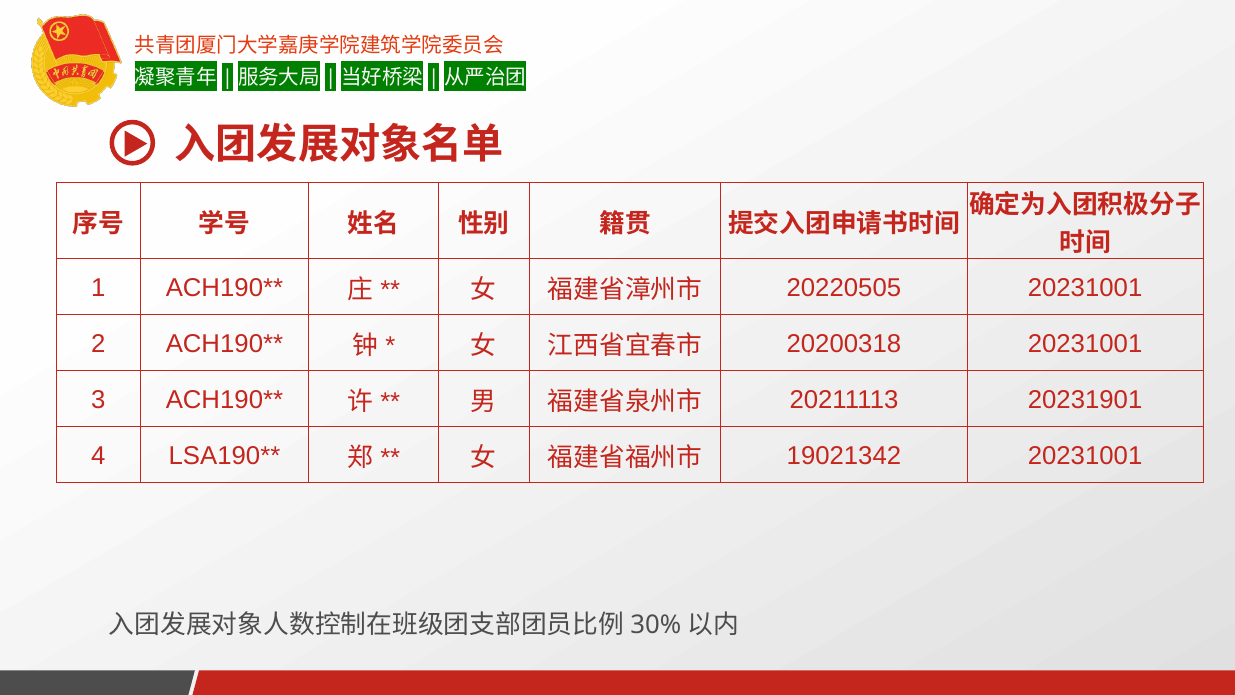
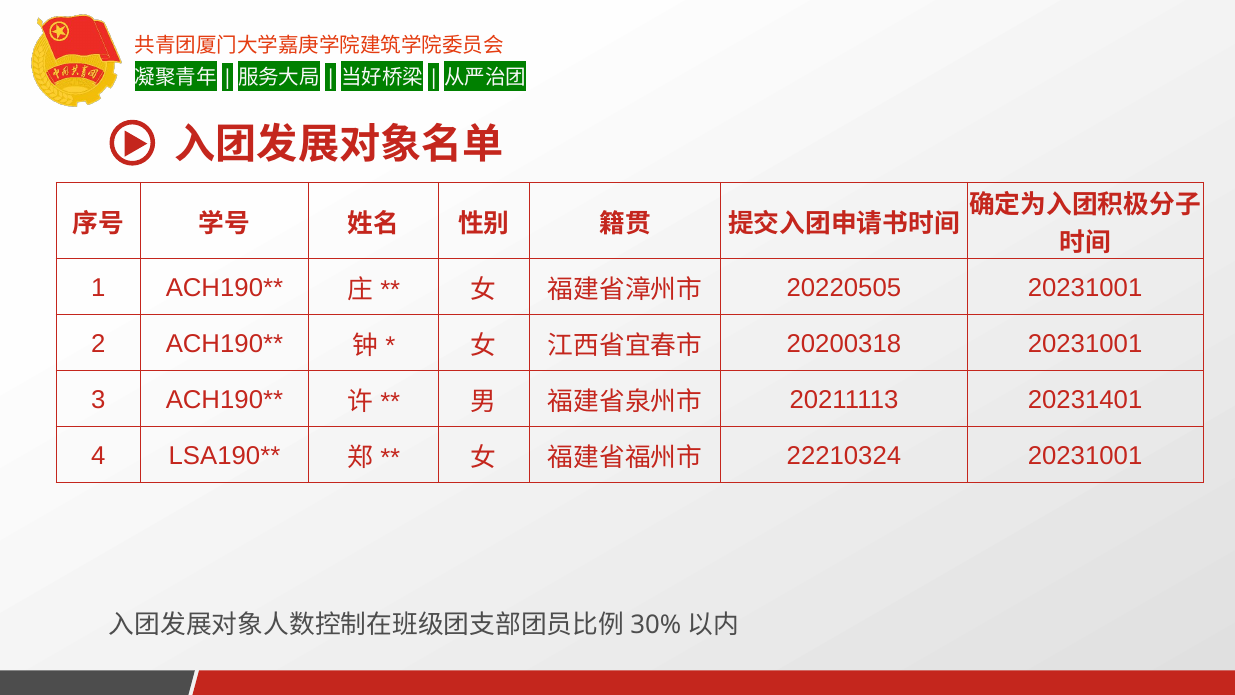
20231901: 20231901 -> 20231401 (1085, 399)
19021342: 19021342 -> 22210324 (844, 455)
